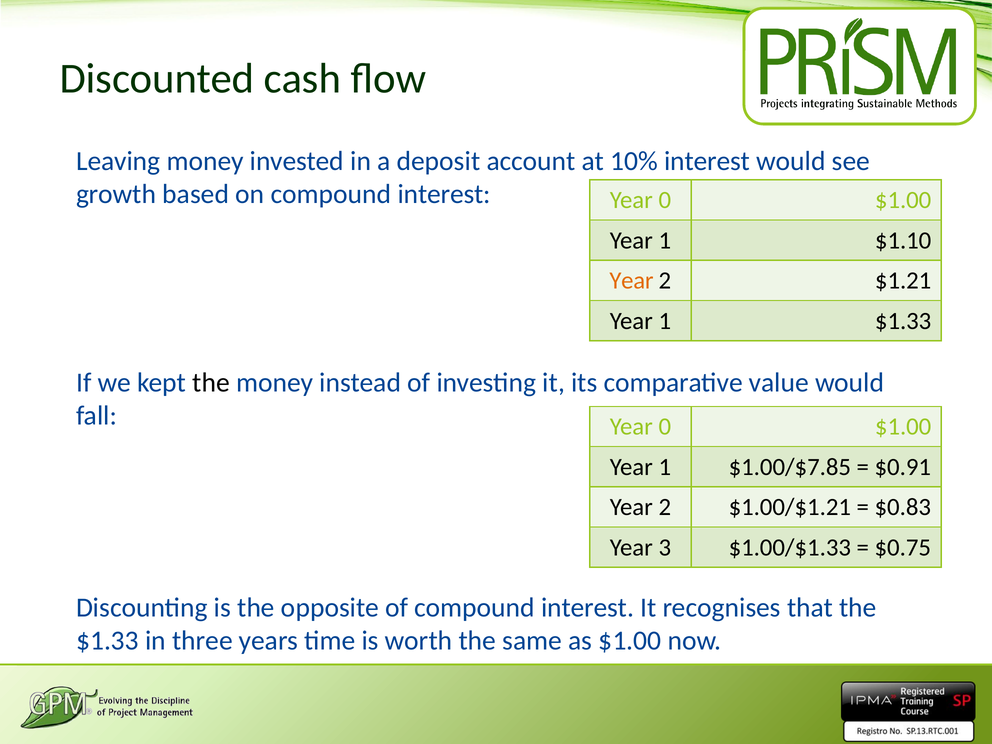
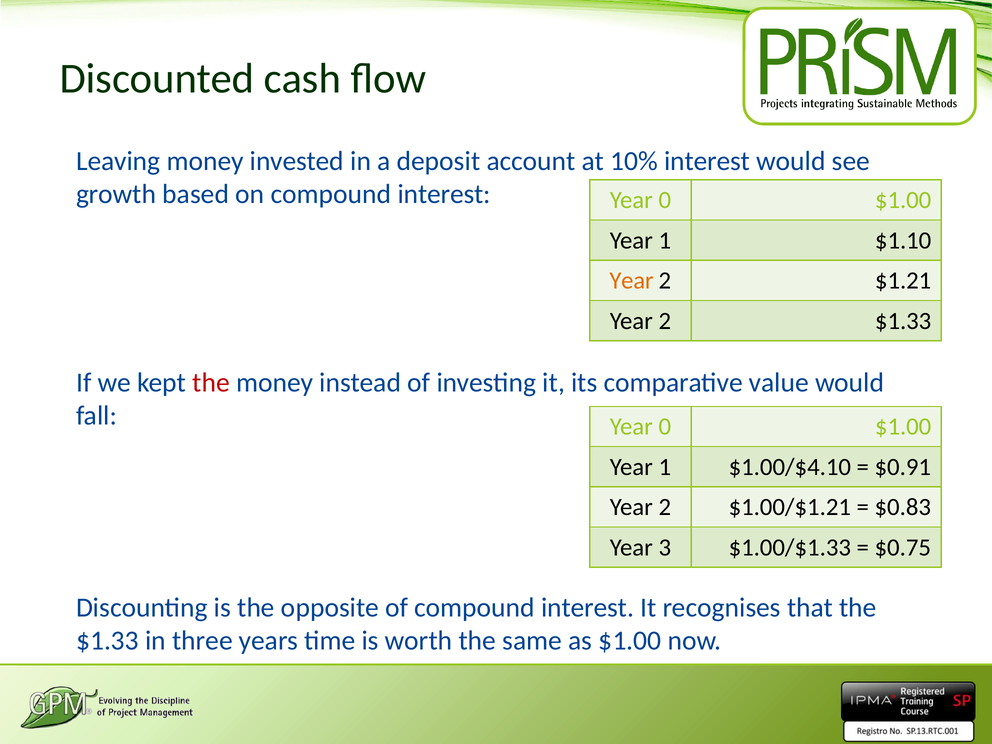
1: 1 -> 2 (665, 321)
the colour: black -> red (211, 383)
$1.00/$7.85: $1.00/$7.85 -> $1.00/$4.10 (790, 467)
